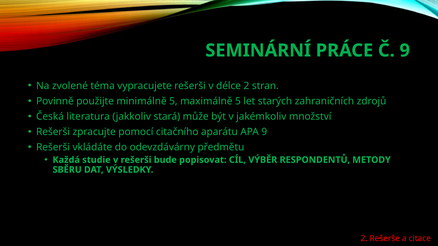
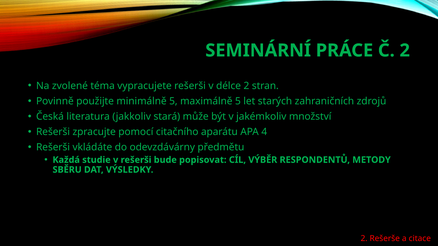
Č 9: 9 -> 2 (405, 51)
APA 9: 9 -> 4 (264, 132)
